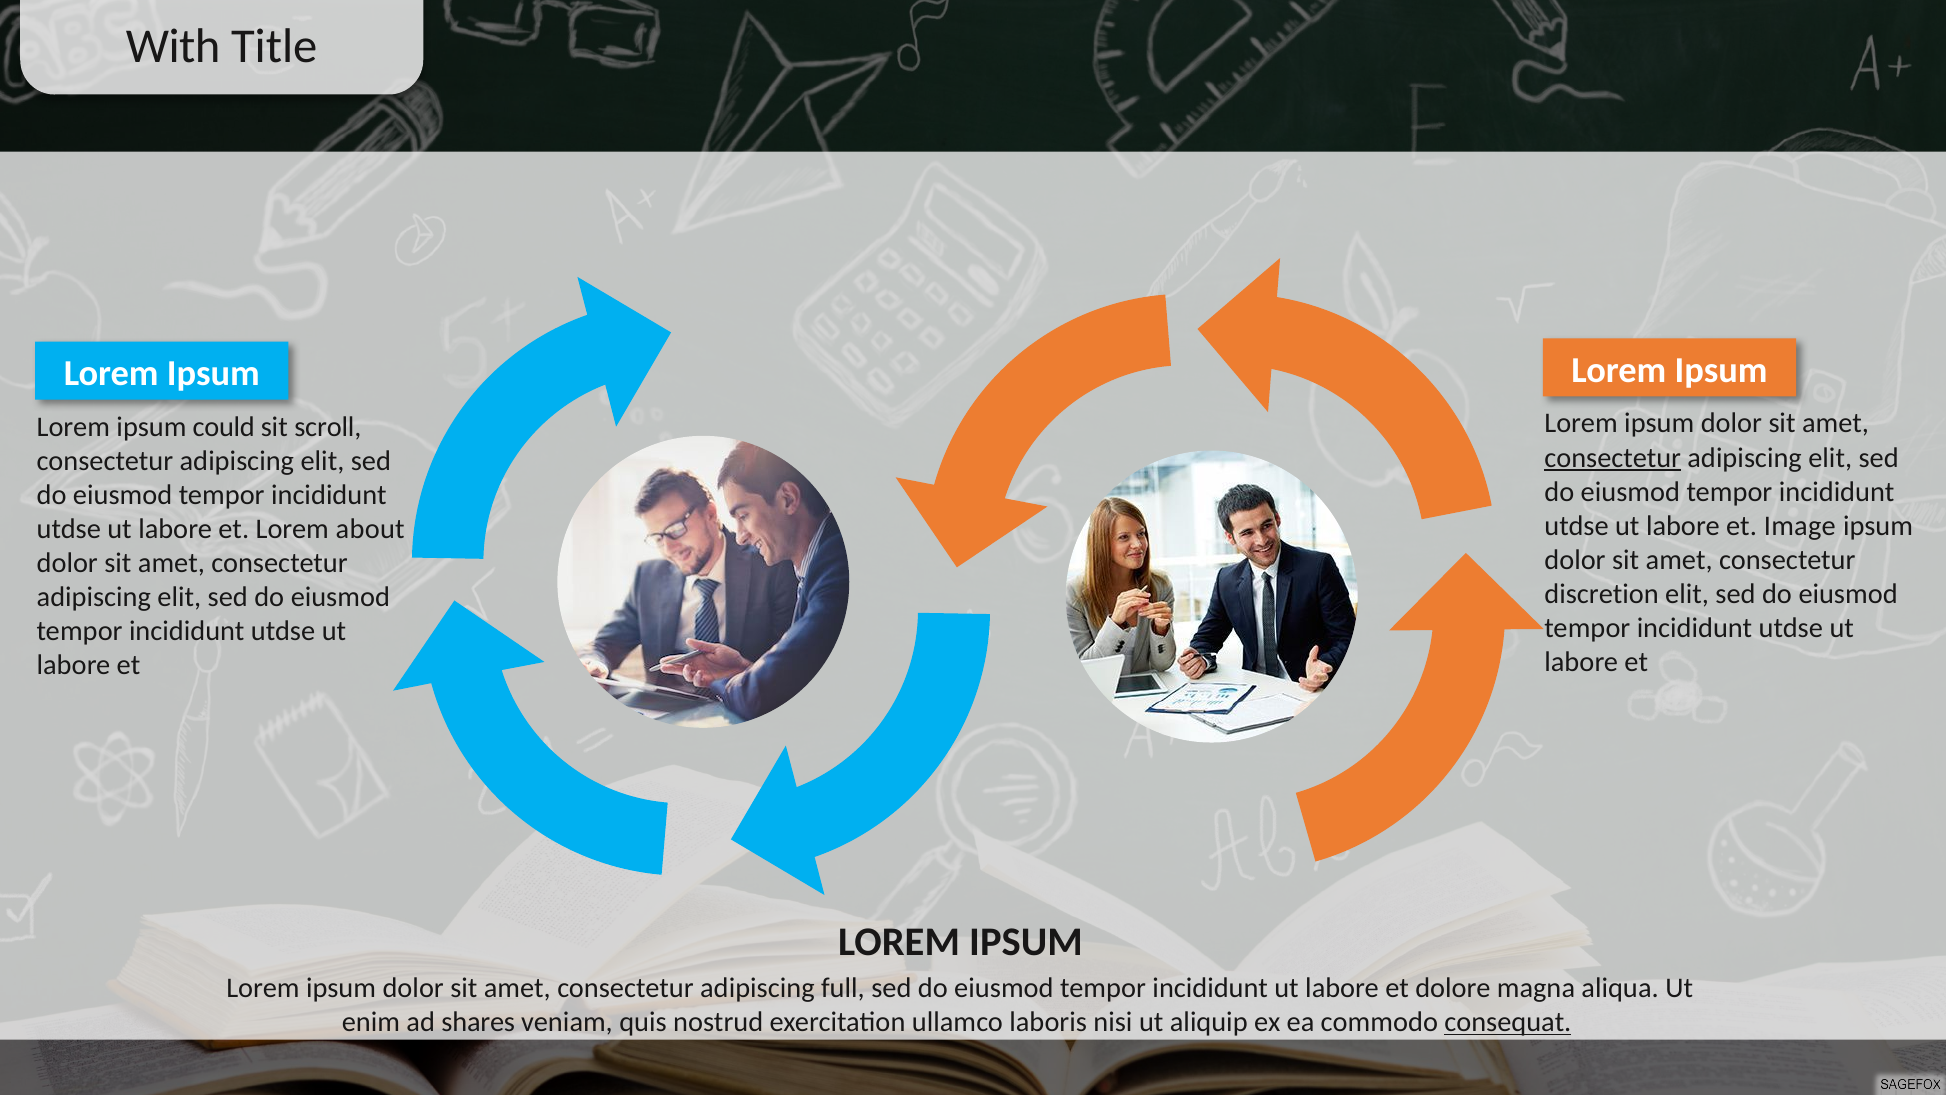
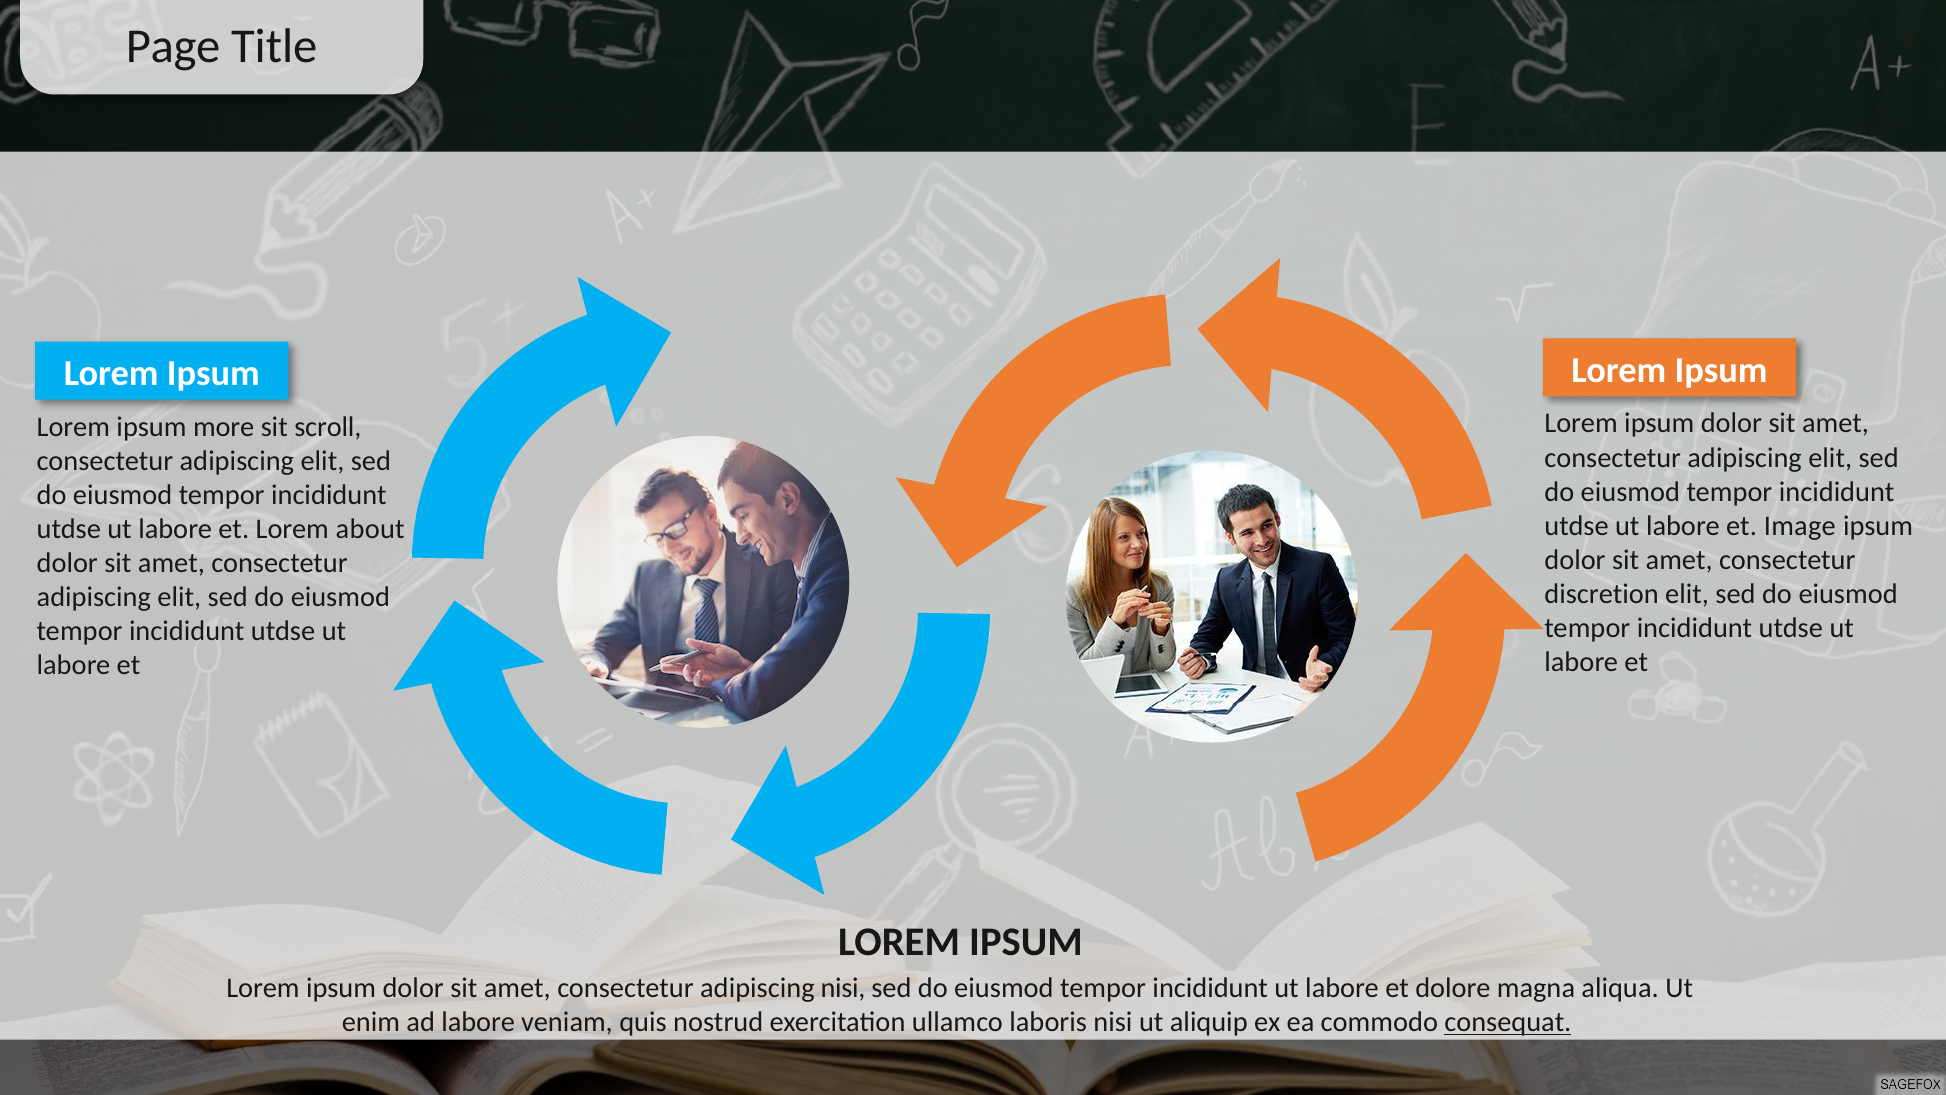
With: With -> Page (173, 46)
could: could -> more (224, 427)
consectetur underline: present -> none (1613, 458)
adipiscing full: full -> nisi (843, 988)
ad shares: shares -> labore (478, 1022)
